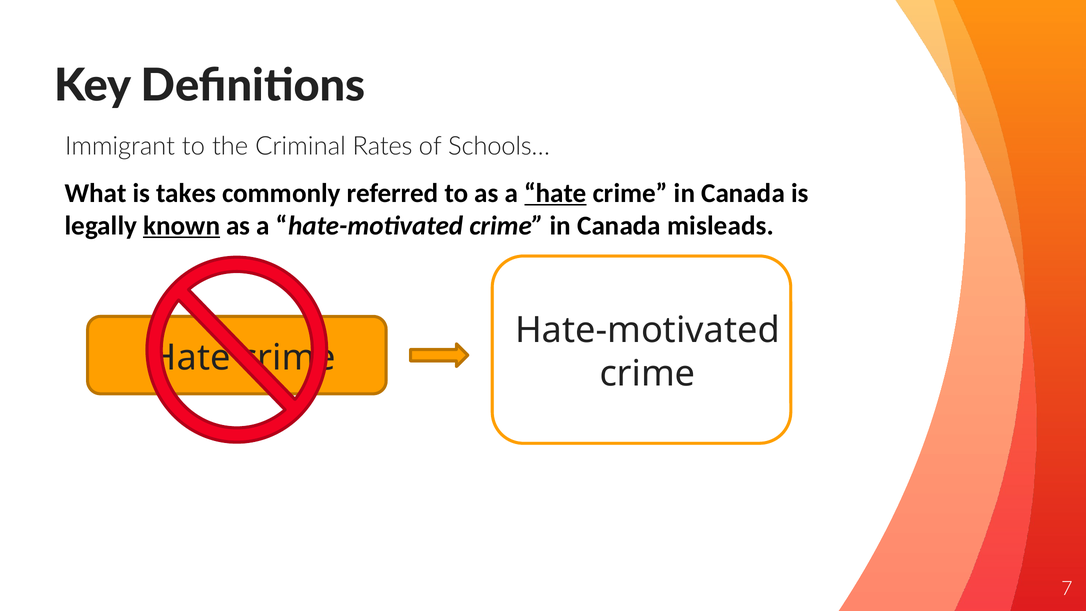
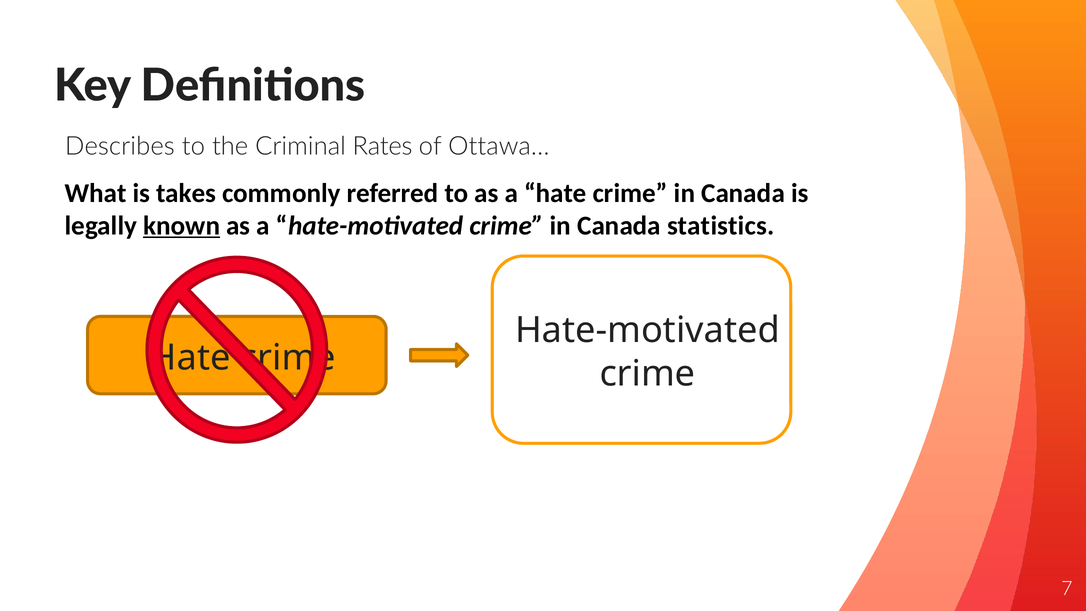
Immigrant: Immigrant -> Describes (120, 146)
Schools…: Schools… -> Ottawa… (499, 146)
hate underline: present -> none (555, 193)
misleads: misleads -> statistics (721, 226)
